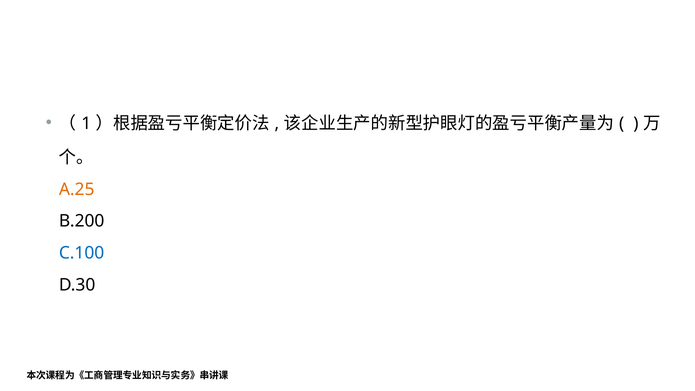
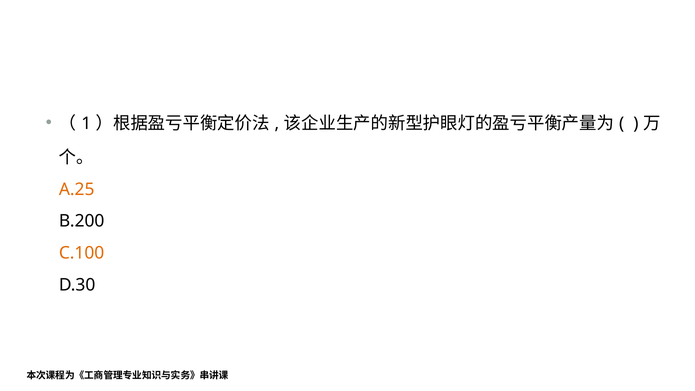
C.100 colour: blue -> orange (82, 253)
